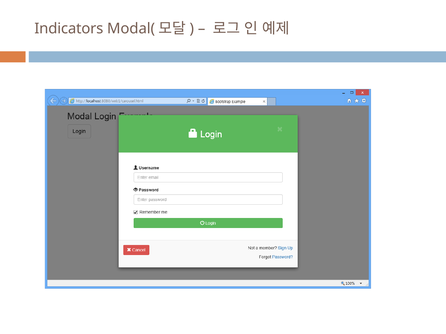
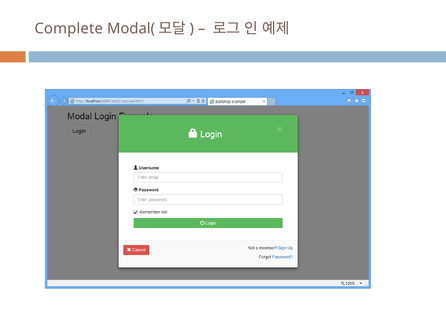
Indicators: Indicators -> Complete (69, 28)
